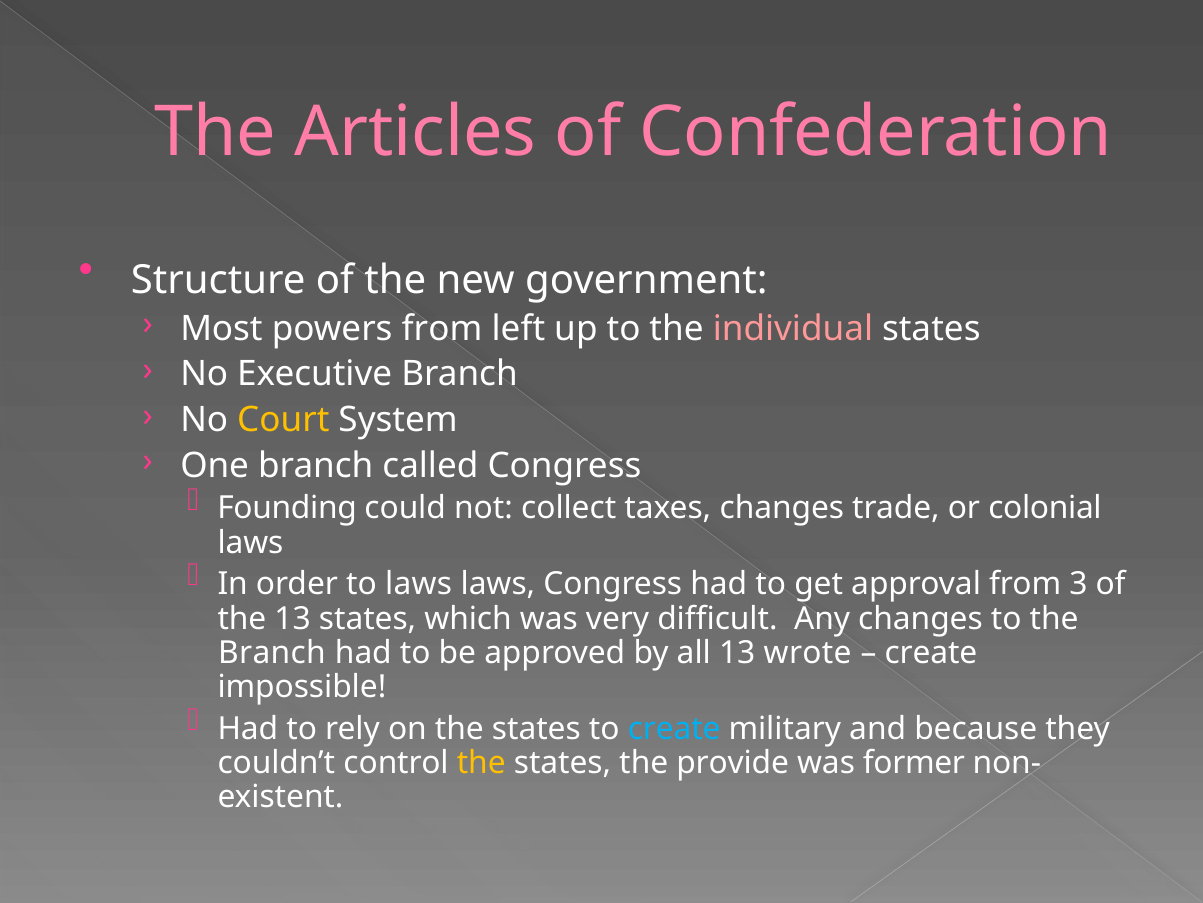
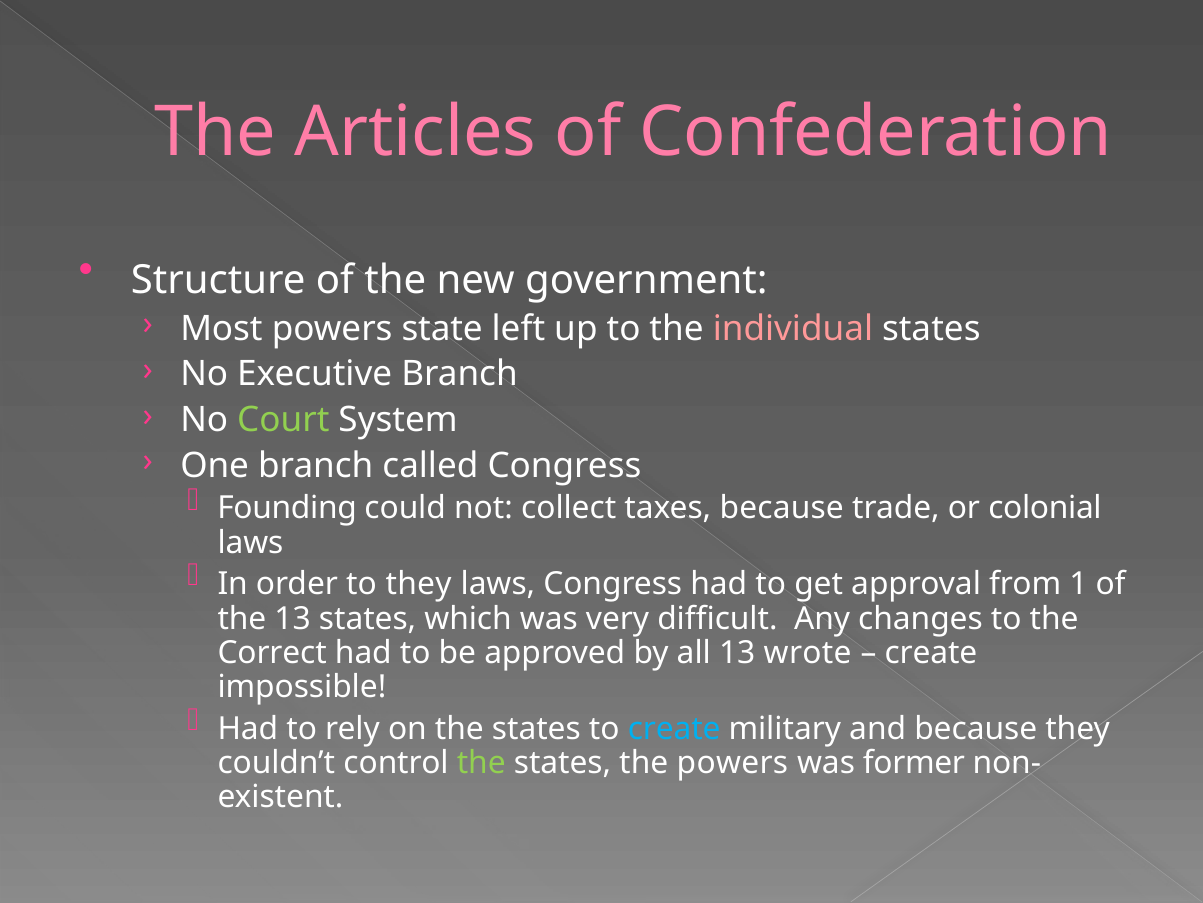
powers from: from -> state (442, 328)
Court colour: yellow -> light green (283, 420)
taxes changes: changes -> because (782, 508)
to laws: laws -> they (419, 584)
3: 3 -> 1 (1078, 584)
Branch: Branch -> Correct (272, 652)
the colour: yellow -> light green (481, 762)
the provide: provide -> powers (732, 762)
